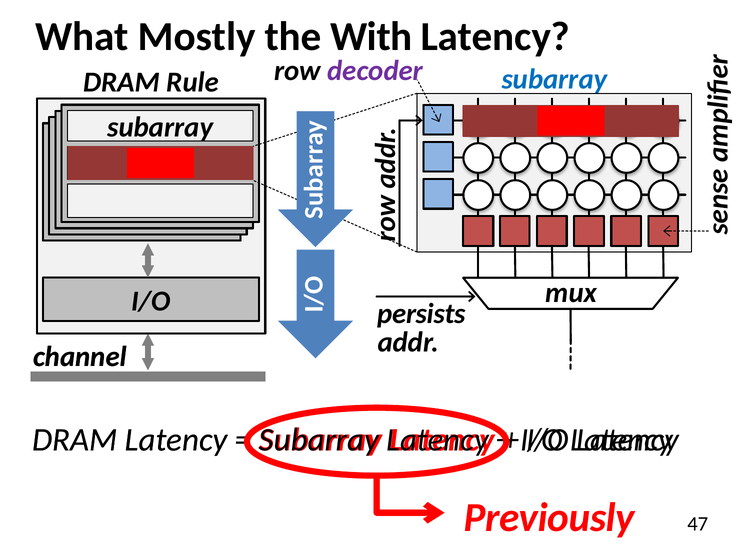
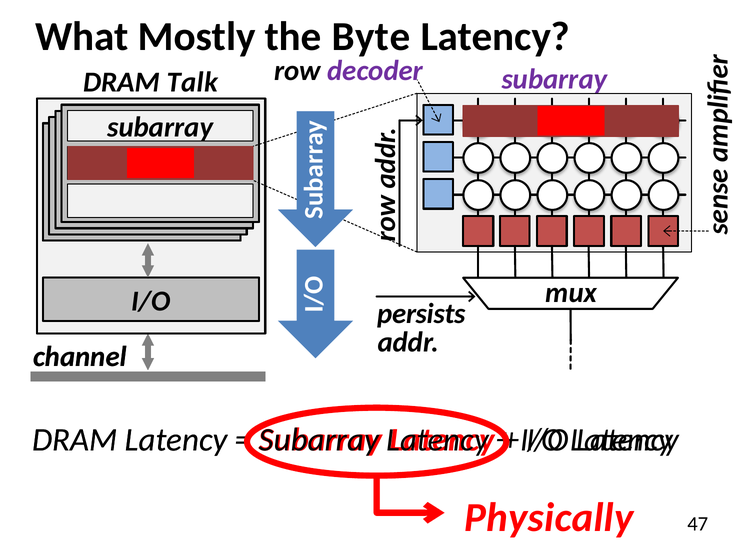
With: With -> Byte (371, 37)
subarray colour: blue -> purple (554, 79)
Rule: Rule -> Talk (193, 82)
Previously: Previously -> Physically (549, 517)
